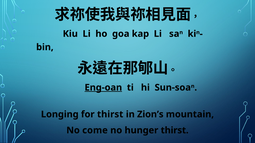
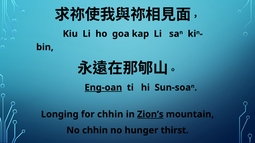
for thirst: thirst -> chhin (110, 115)
Zion’s underline: none -> present (150, 115)
No come: come -> chhin (95, 131)
